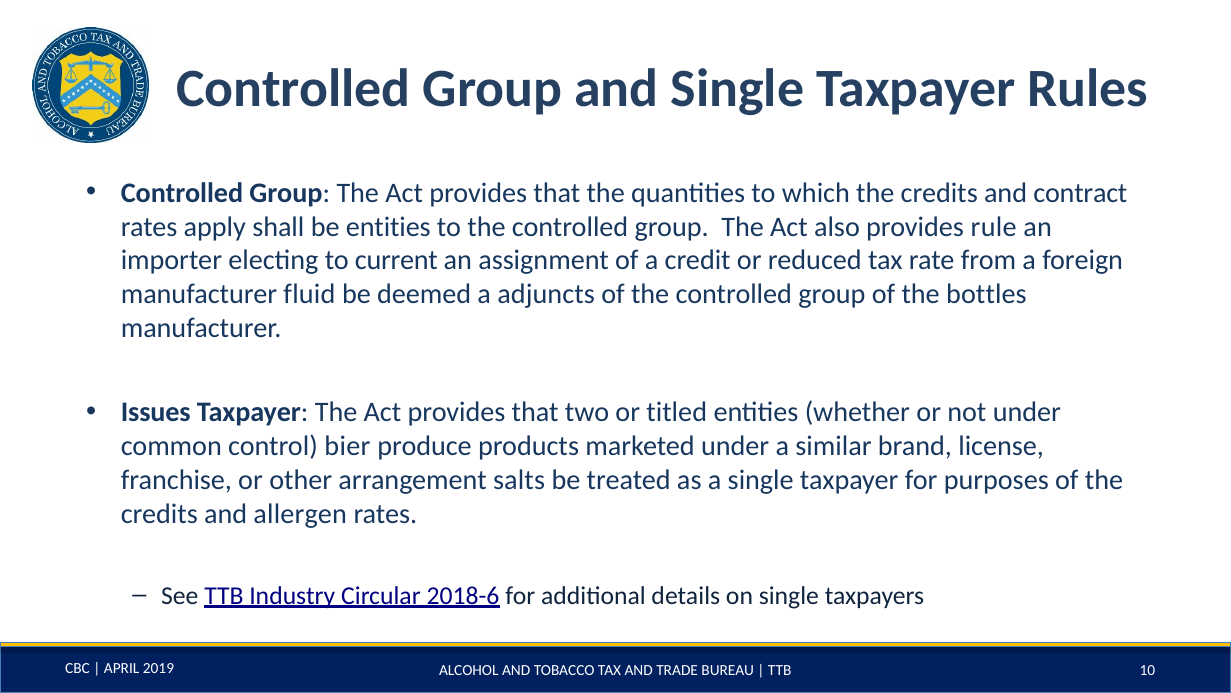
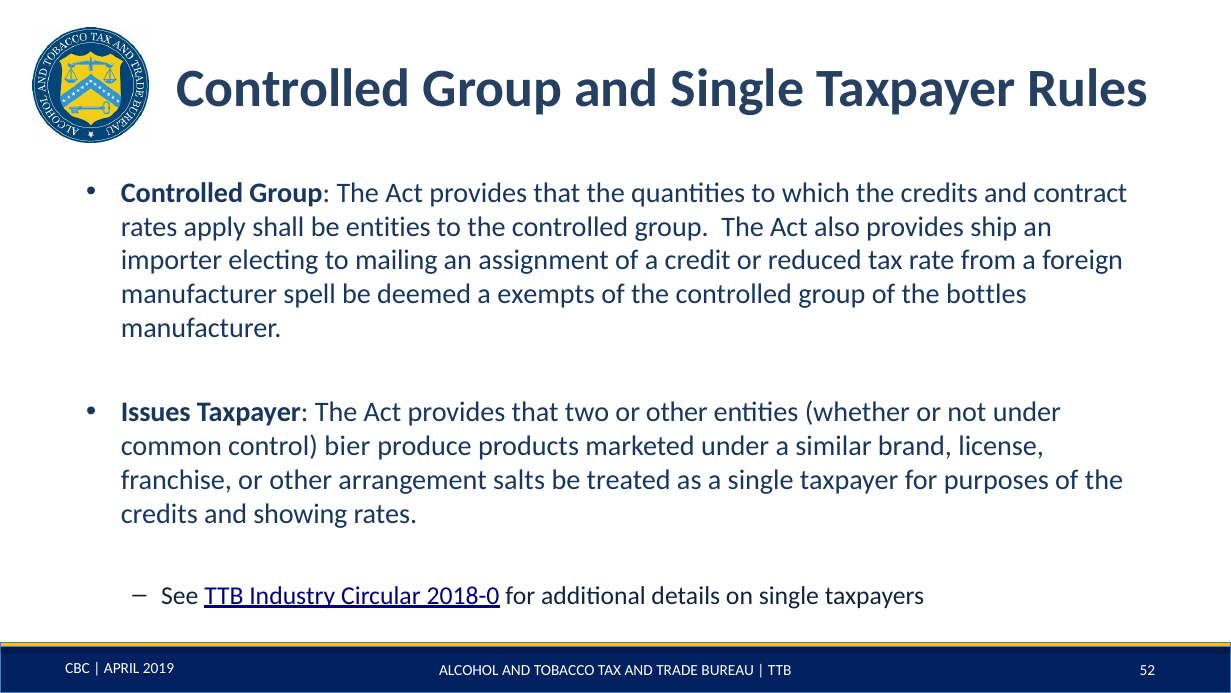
rule: rule -> ship (994, 227)
current: current -> mailing (396, 260)
fluid: fluid -> spell (310, 294)
adjuncts: adjuncts -> exempts (546, 294)
two or titled: titled -> other (677, 412)
allergen: allergen -> showing (300, 514)
2018-6: 2018-6 -> 2018-0 (463, 595)
10: 10 -> 52 (1147, 670)
